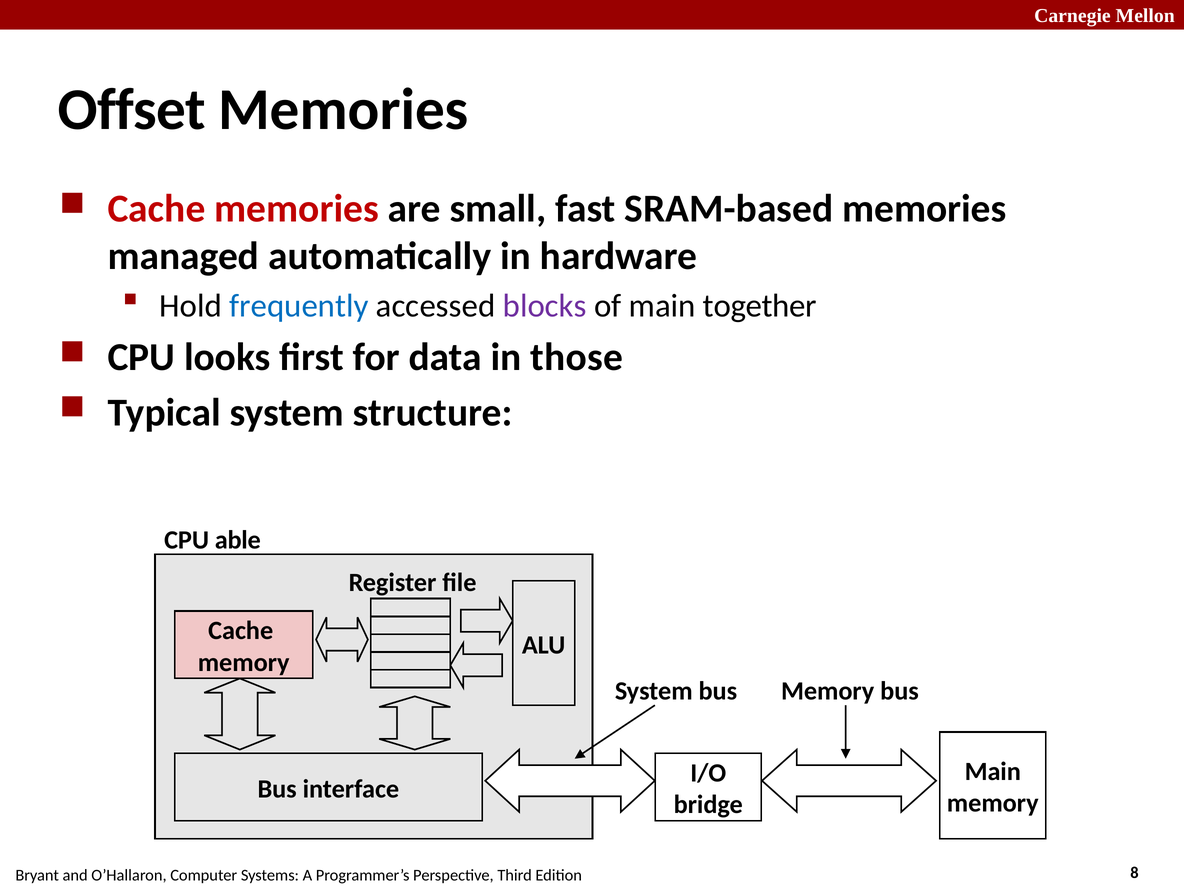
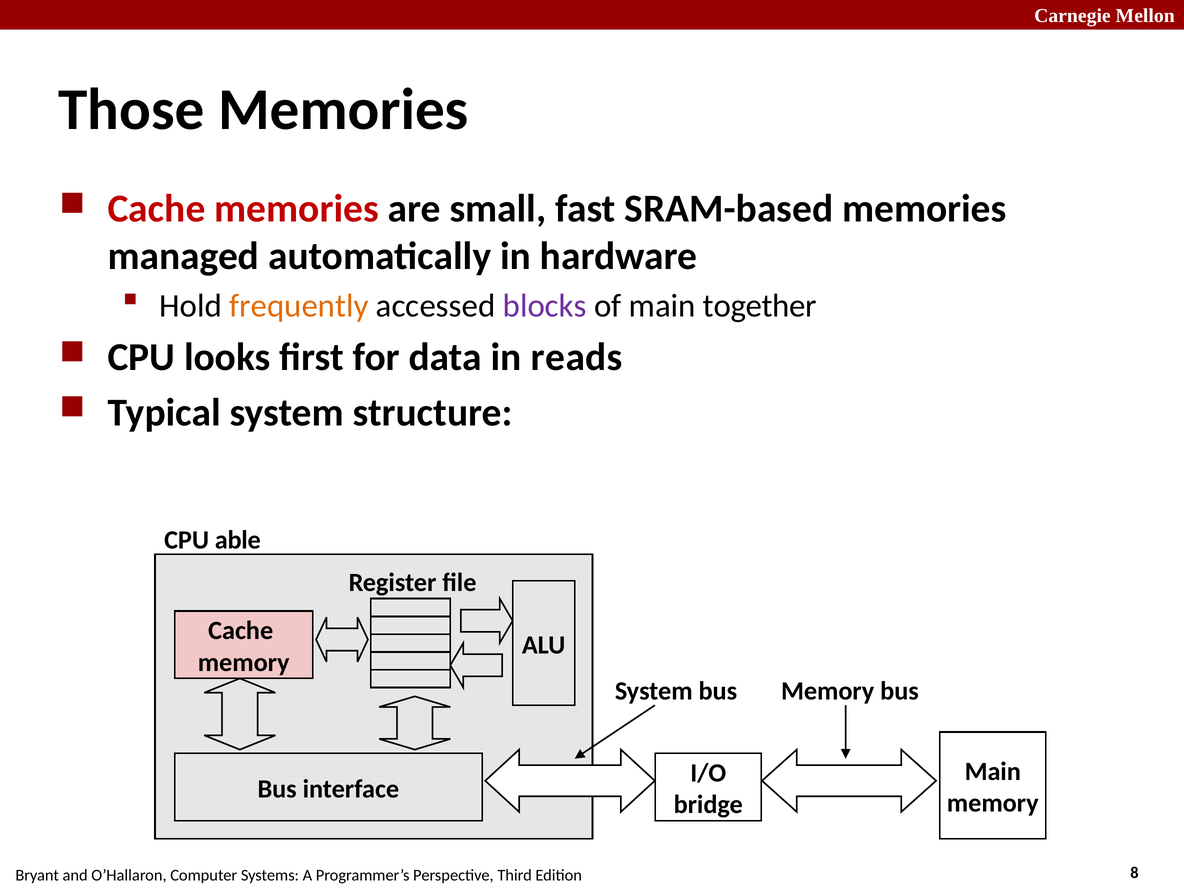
Offset: Offset -> Those (131, 110)
frequently colour: blue -> orange (299, 306)
those: those -> reads (577, 357)
